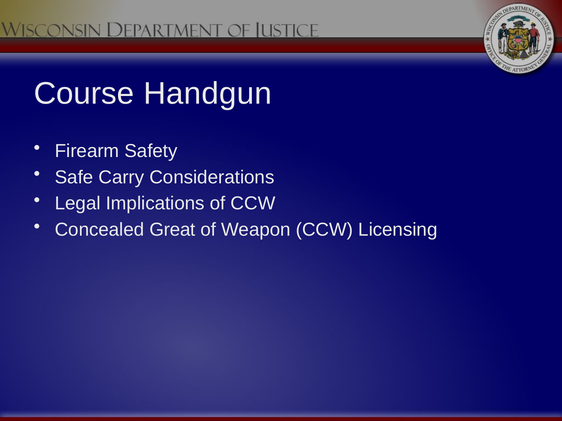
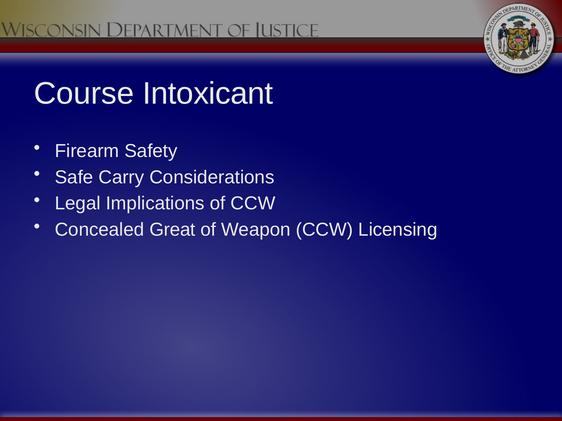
Handgun: Handgun -> Intoxicant (208, 93)
